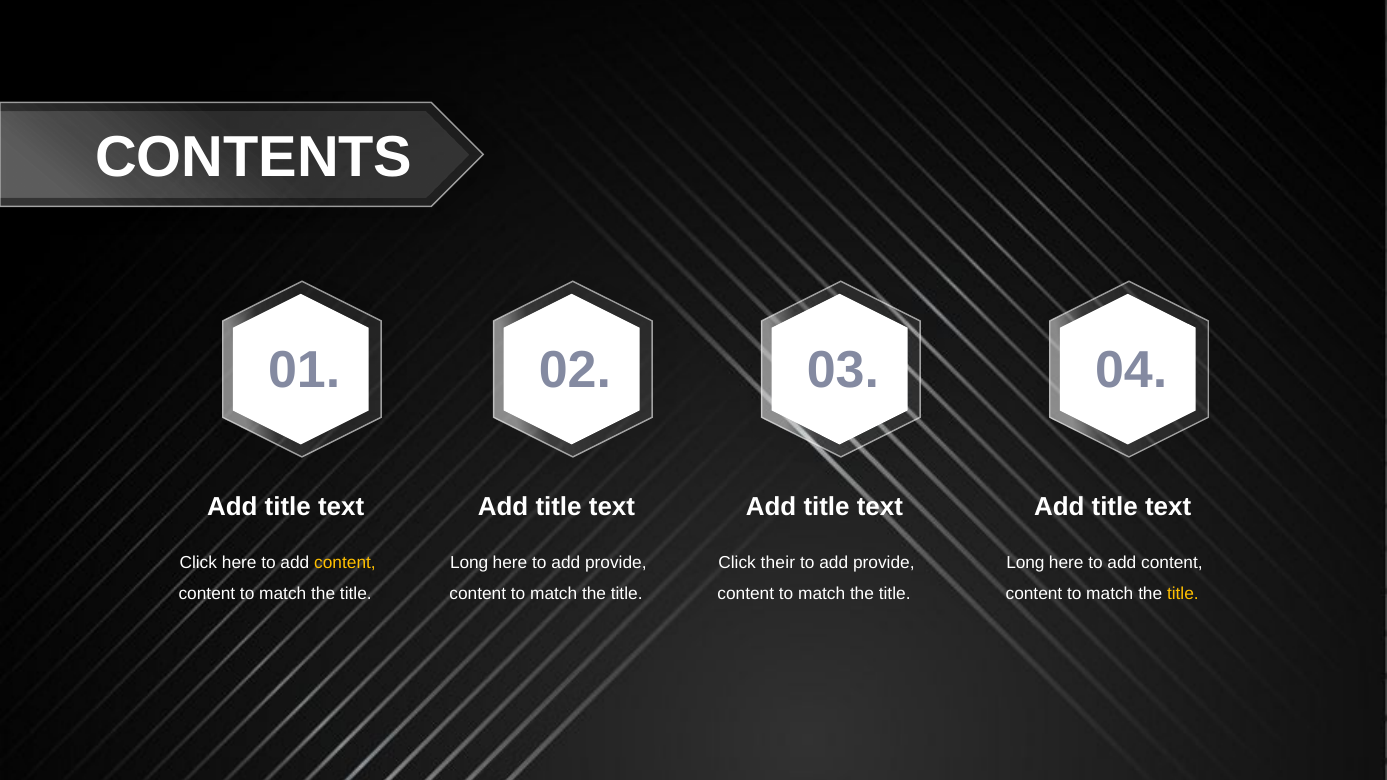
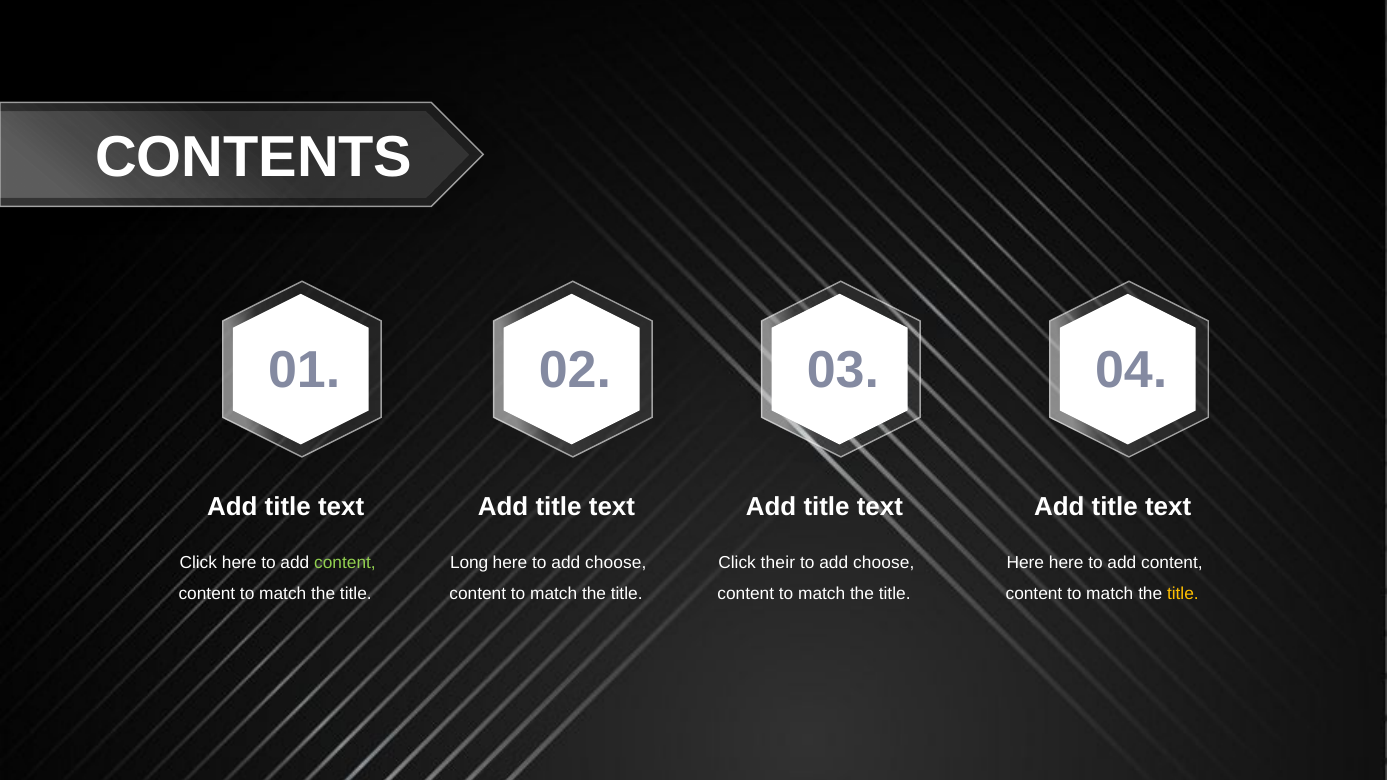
content colour: yellow -> light green (345, 563)
here to add provide: provide -> choose (616, 563)
provide: provide -> choose (884, 563)
Long: Long -> Here (1025, 563)
